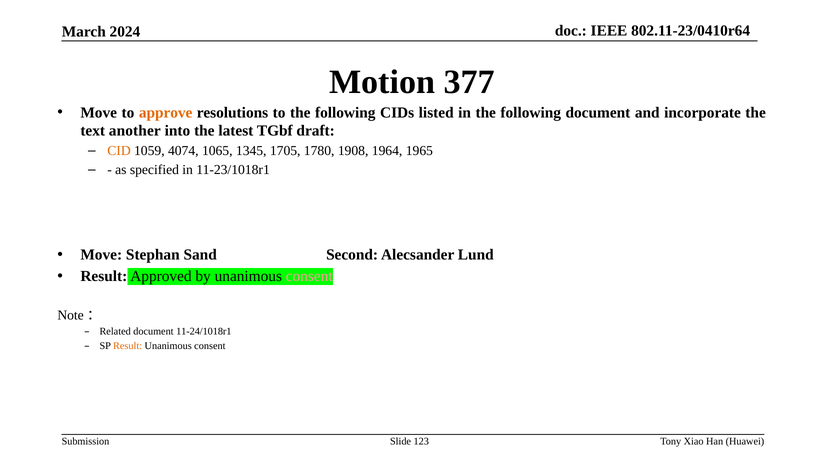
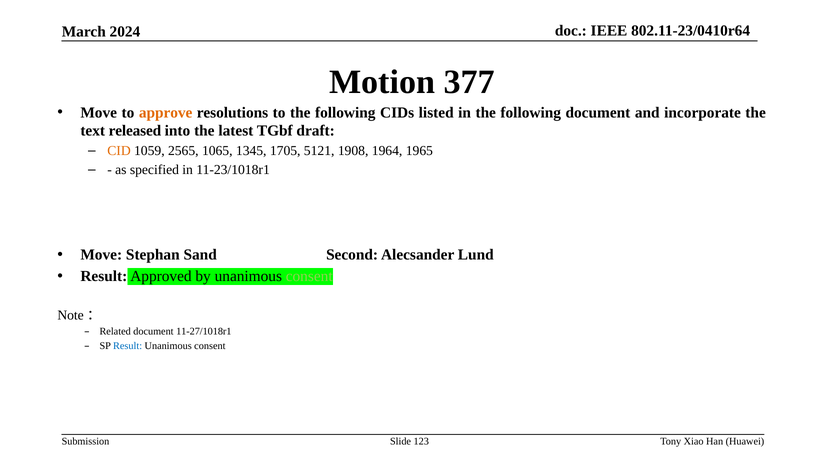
another: another -> released (135, 131)
4074: 4074 -> 2565 (183, 151)
1780: 1780 -> 5121 (319, 151)
consent colour: pink -> light green (309, 277)
11-24/1018r1: 11-24/1018r1 -> 11-27/1018r1 (204, 332)
Result colour: orange -> blue (128, 346)
